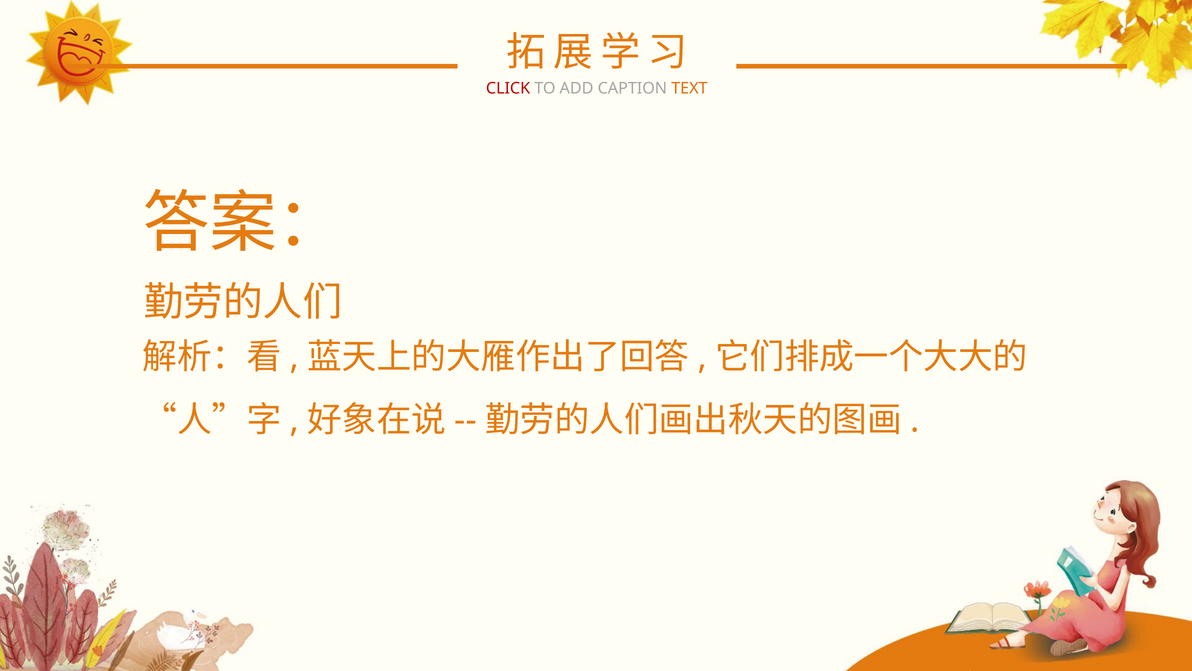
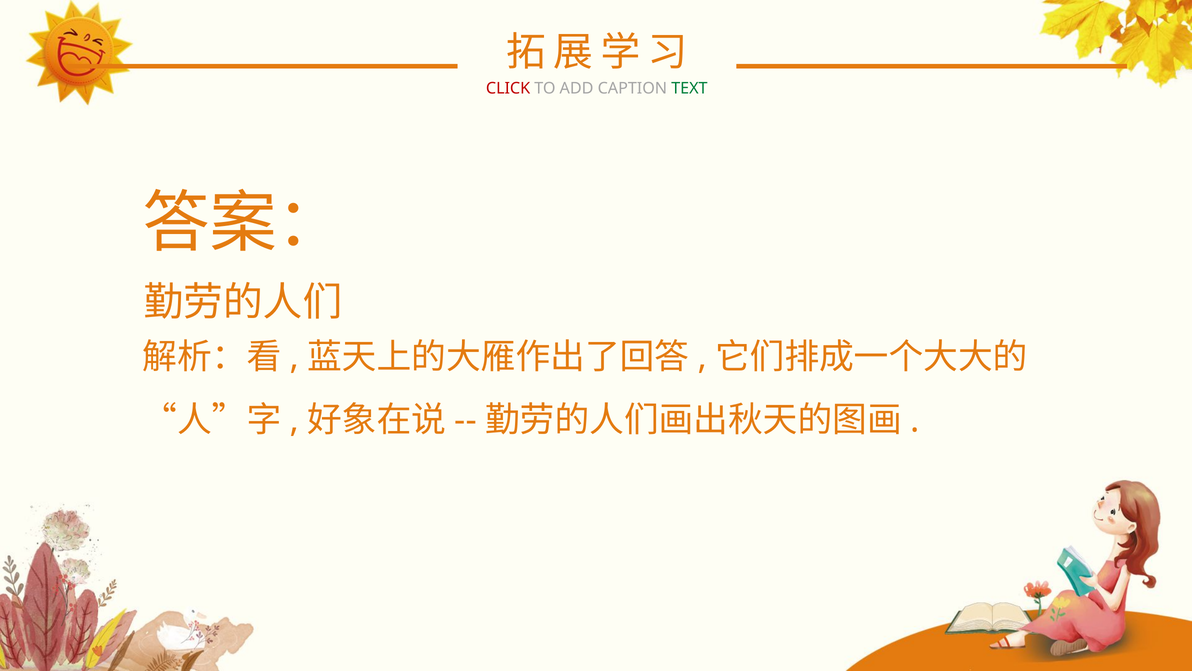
TEXT colour: orange -> green (689, 88)
